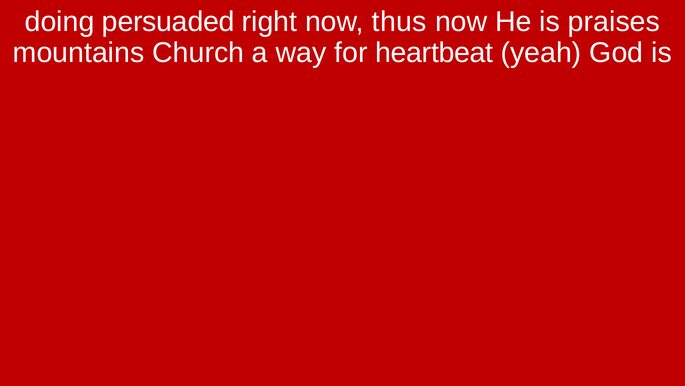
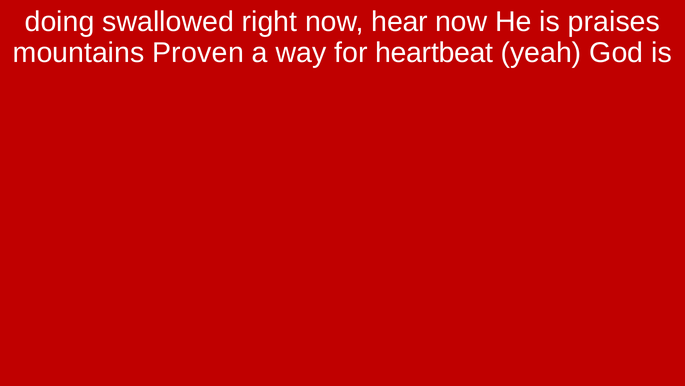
persuaded: persuaded -> swallowed (168, 22)
thus: thus -> hear (400, 22)
Church: Church -> Proven (198, 53)
